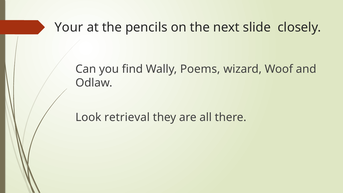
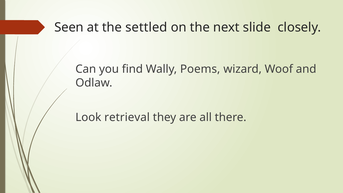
Your: Your -> Seen (69, 27)
pencils: pencils -> settled (146, 27)
